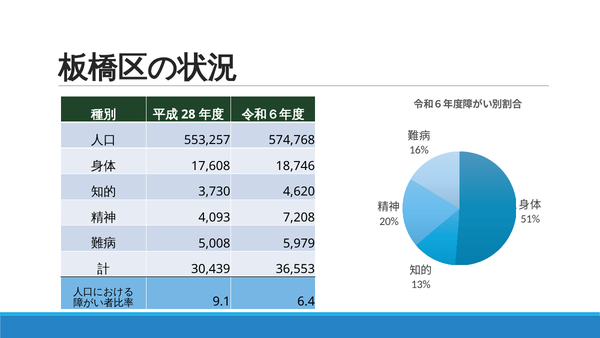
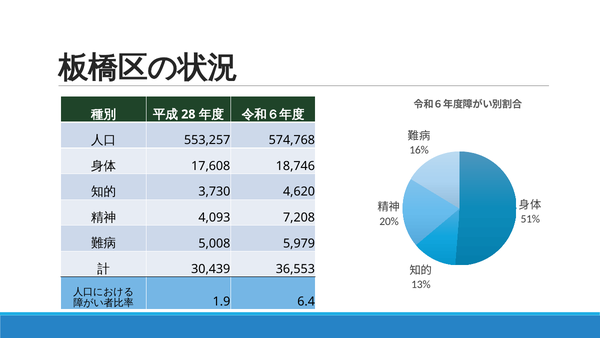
9.1: 9.1 -> 1.9 (222, 301)
